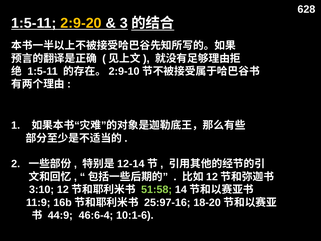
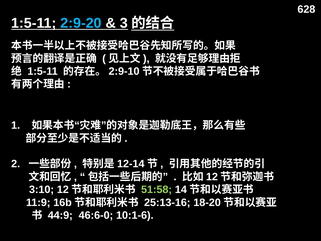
2:9-20 colour: yellow -> light blue (81, 23)
25:97-16: 25:97-16 -> 25:13-16 (167, 202)
46:6-4: 46:6-4 -> 46:6-0 (96, 215)
